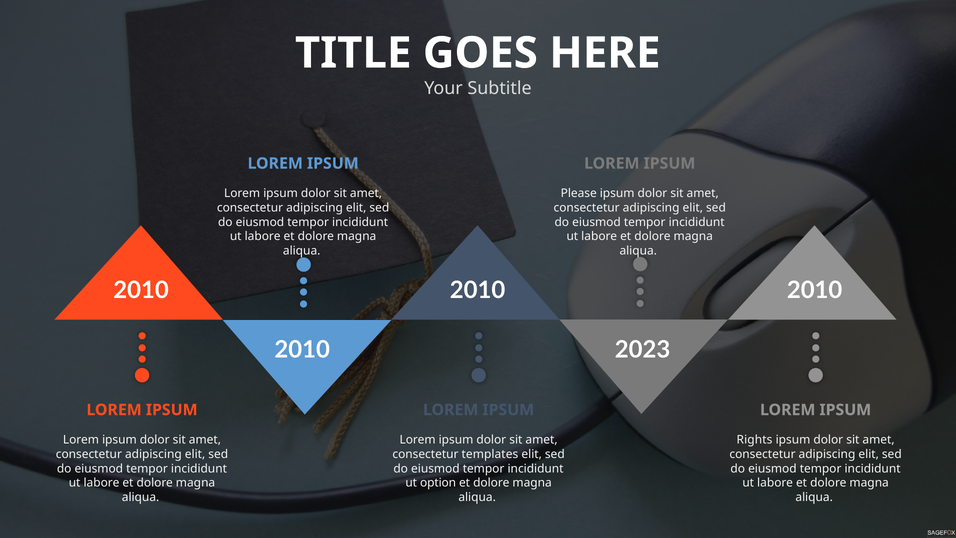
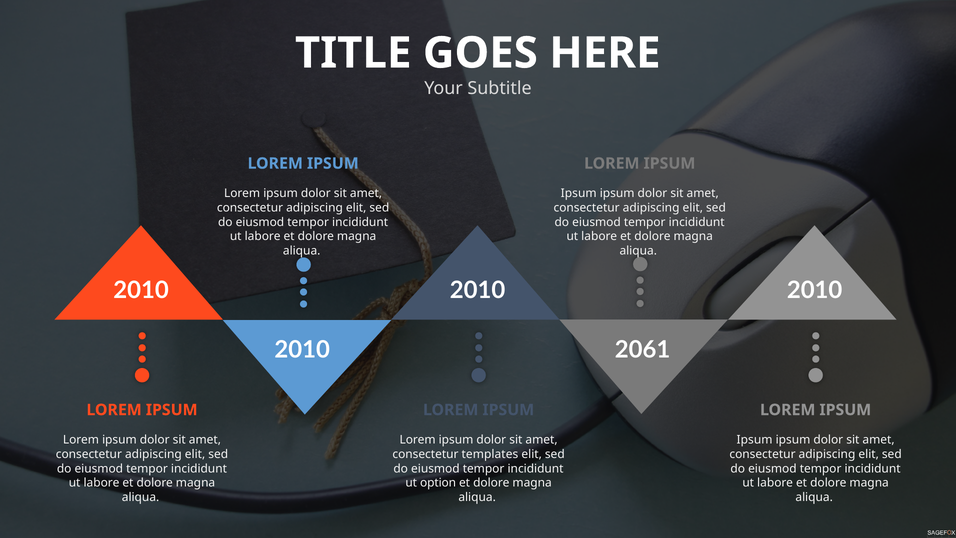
Please: Please -> Ipsum (579, 193)
2023: 2023 -> 2061 (643, 350)
Rights: Rights -> Ipsum (755, 440)
